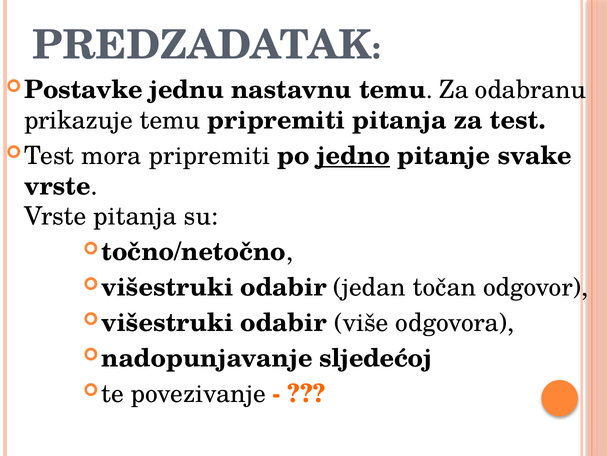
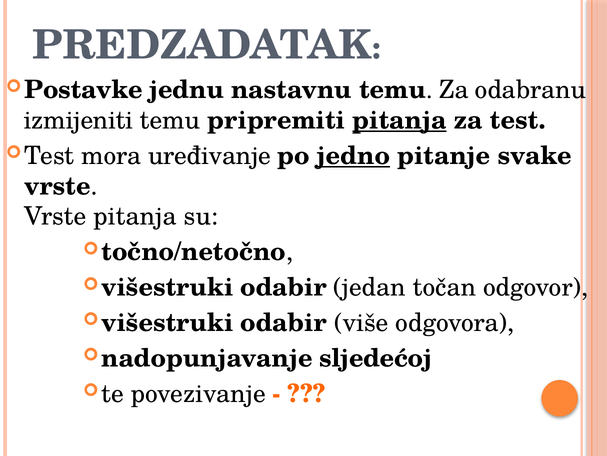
prikazuje: prikazuje -> izmijeniti (79, 120)
pitanja underline: none -> present (400, 120)
mora pripremiti: pripremiti -> uređivanje (210, 156)
